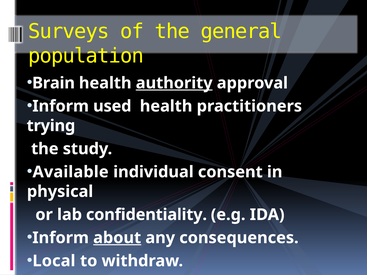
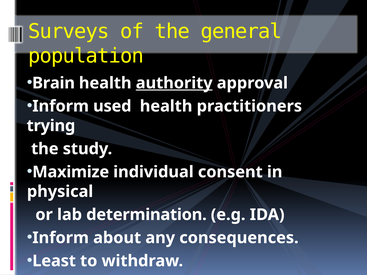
Available: Available -> Maximize (71, 172)
confidentiality: confidentiality -> determination (146, 215)
about underline: present -> none (117, 238)
Local: Local -> Least (54, 261)
